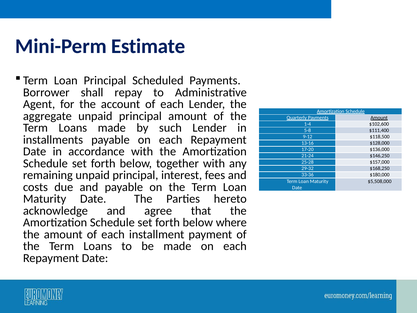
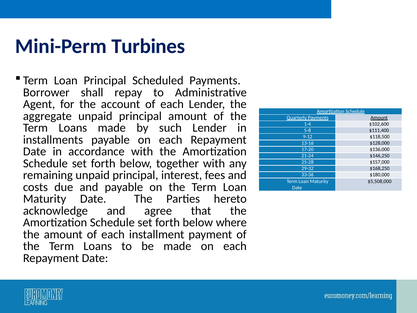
Estimate: Estimate -> Turbines (148, 46)
